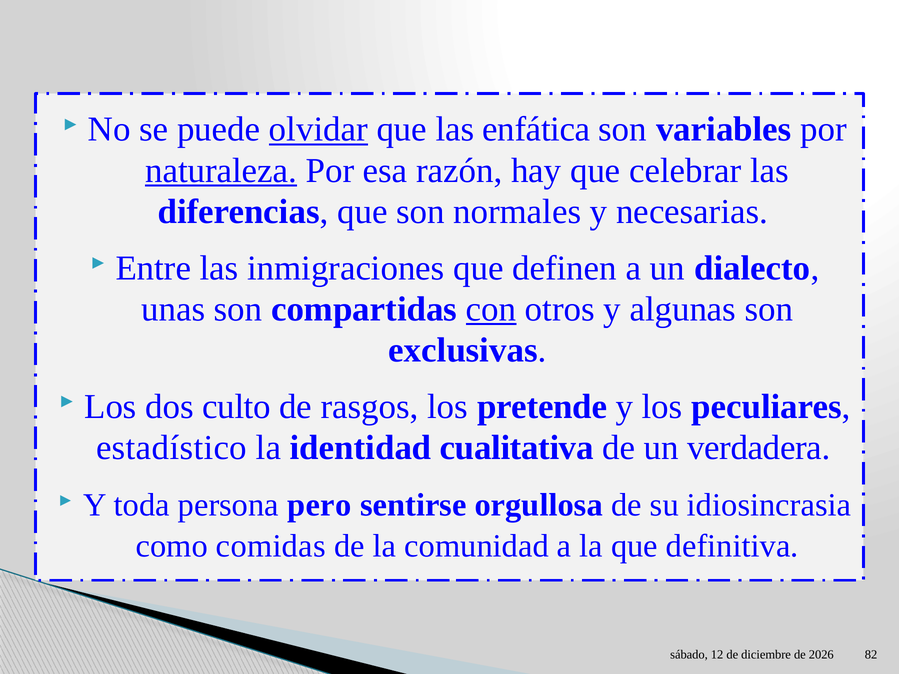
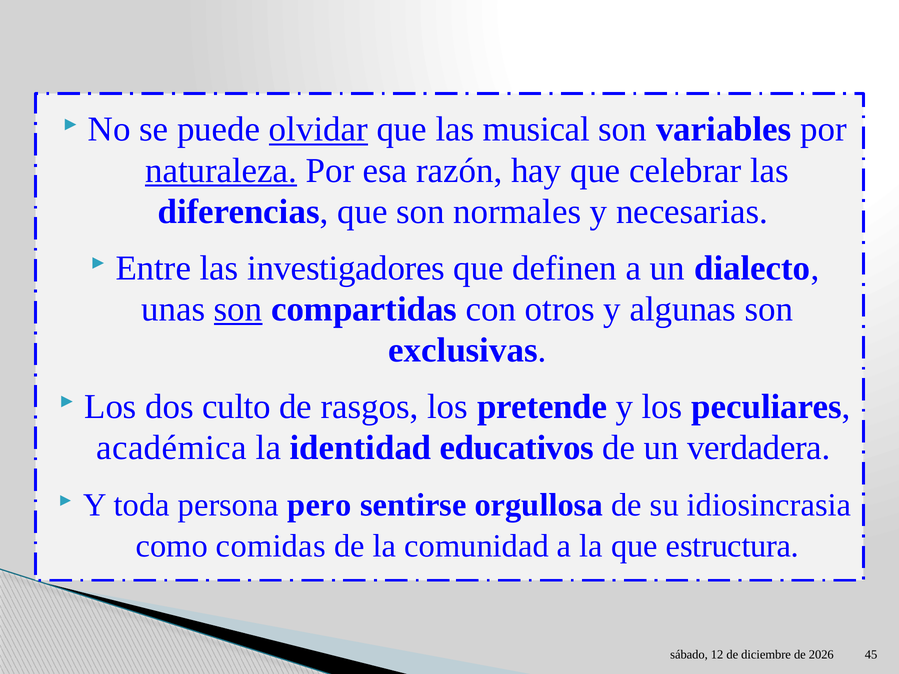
enfática: enfática -> musical (536, 130)
inmigraciones: inmigraciones -> investigadores (346, 268)
son underline: none -> present (238, 309)
con underline: present -> none (491, 309)
estadístico: estadístico -> académica (171, 448)
cualitativa: cualitativa -> educativos (517, 448)
definitiva: definitiva -> estructura (732, 546)
82: 82 -> 45 (871, 655)
